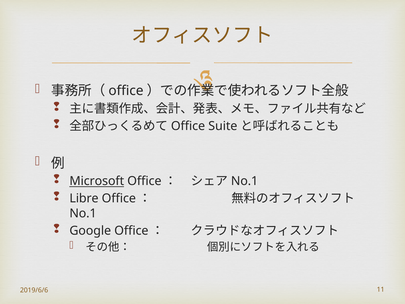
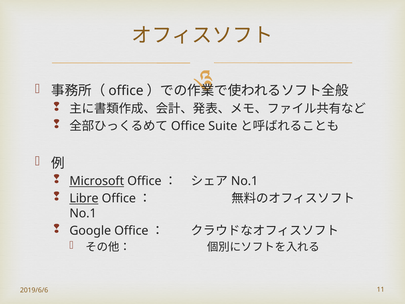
Libre underline: none -> present (84, 198)
